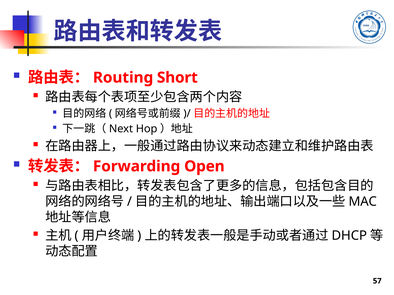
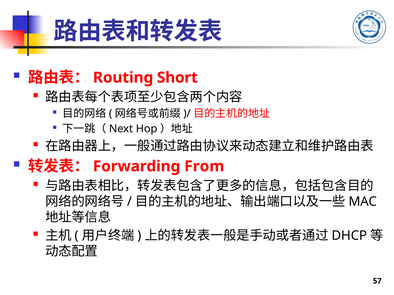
Open: Open -> From (204, 167)
